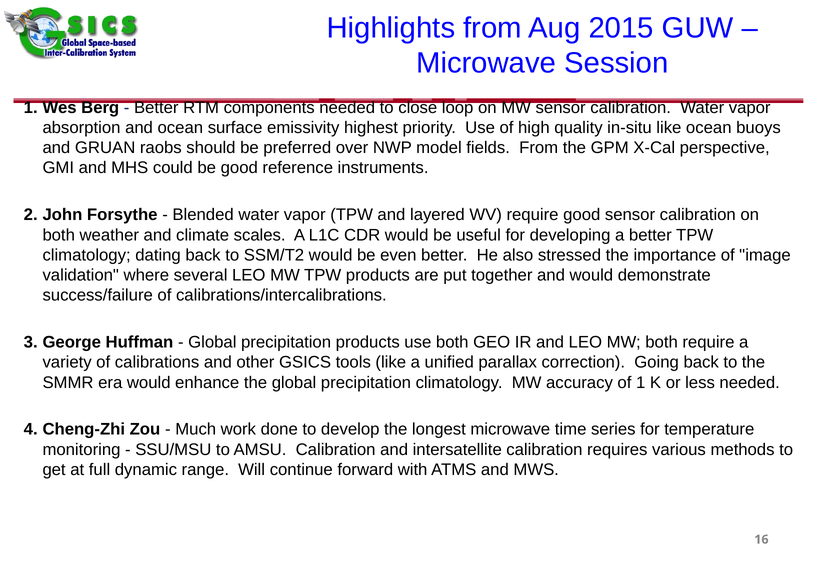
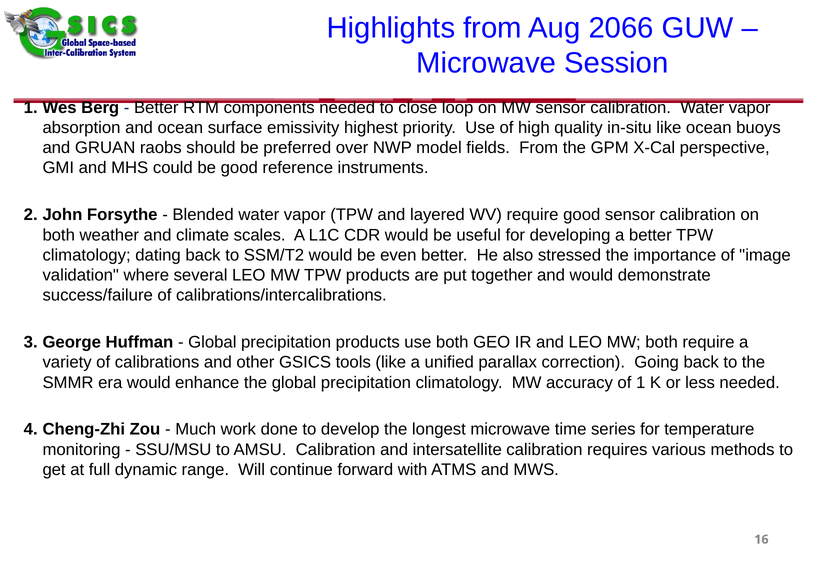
2015: 2015 -> 2066 (621, 28)
